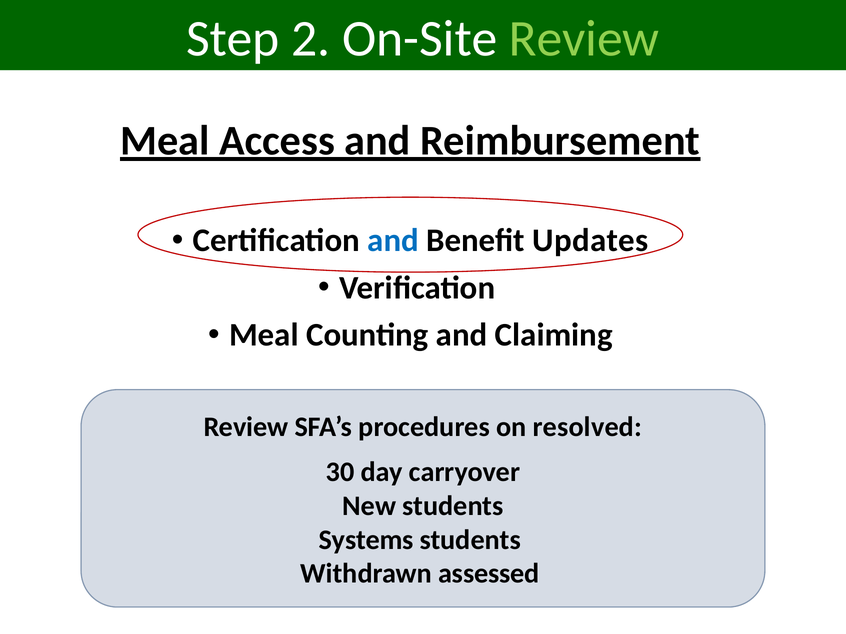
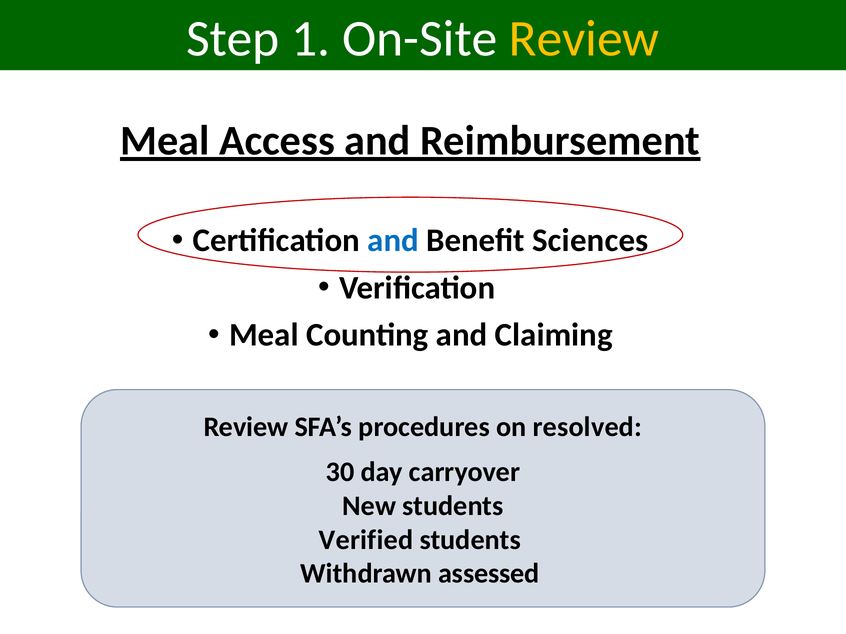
2: 2 -> 1 (311, 39)
Review colour: light green -> yellow (584, 39)
Updates: Updates -> Sciences (590, 241)
Systems: Systems -> Verified (366, 540)
